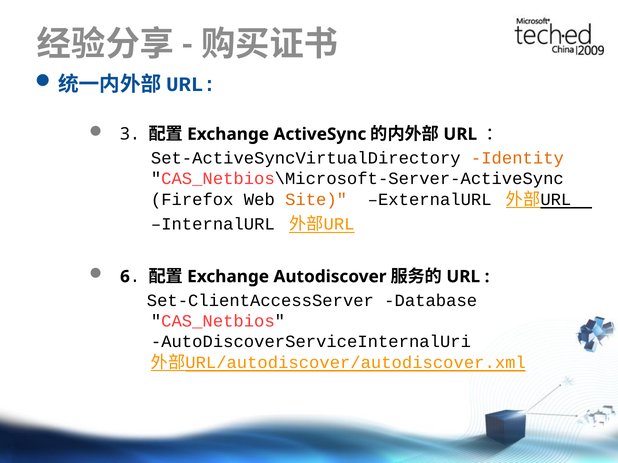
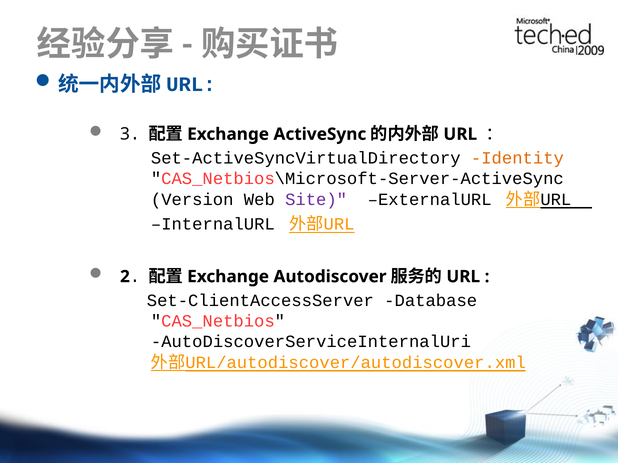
Firefox: Firefox -> Version (192, 200)
Site colour: orange -> purple (316, 200)
6: 6 -> 2 (125, 277)
